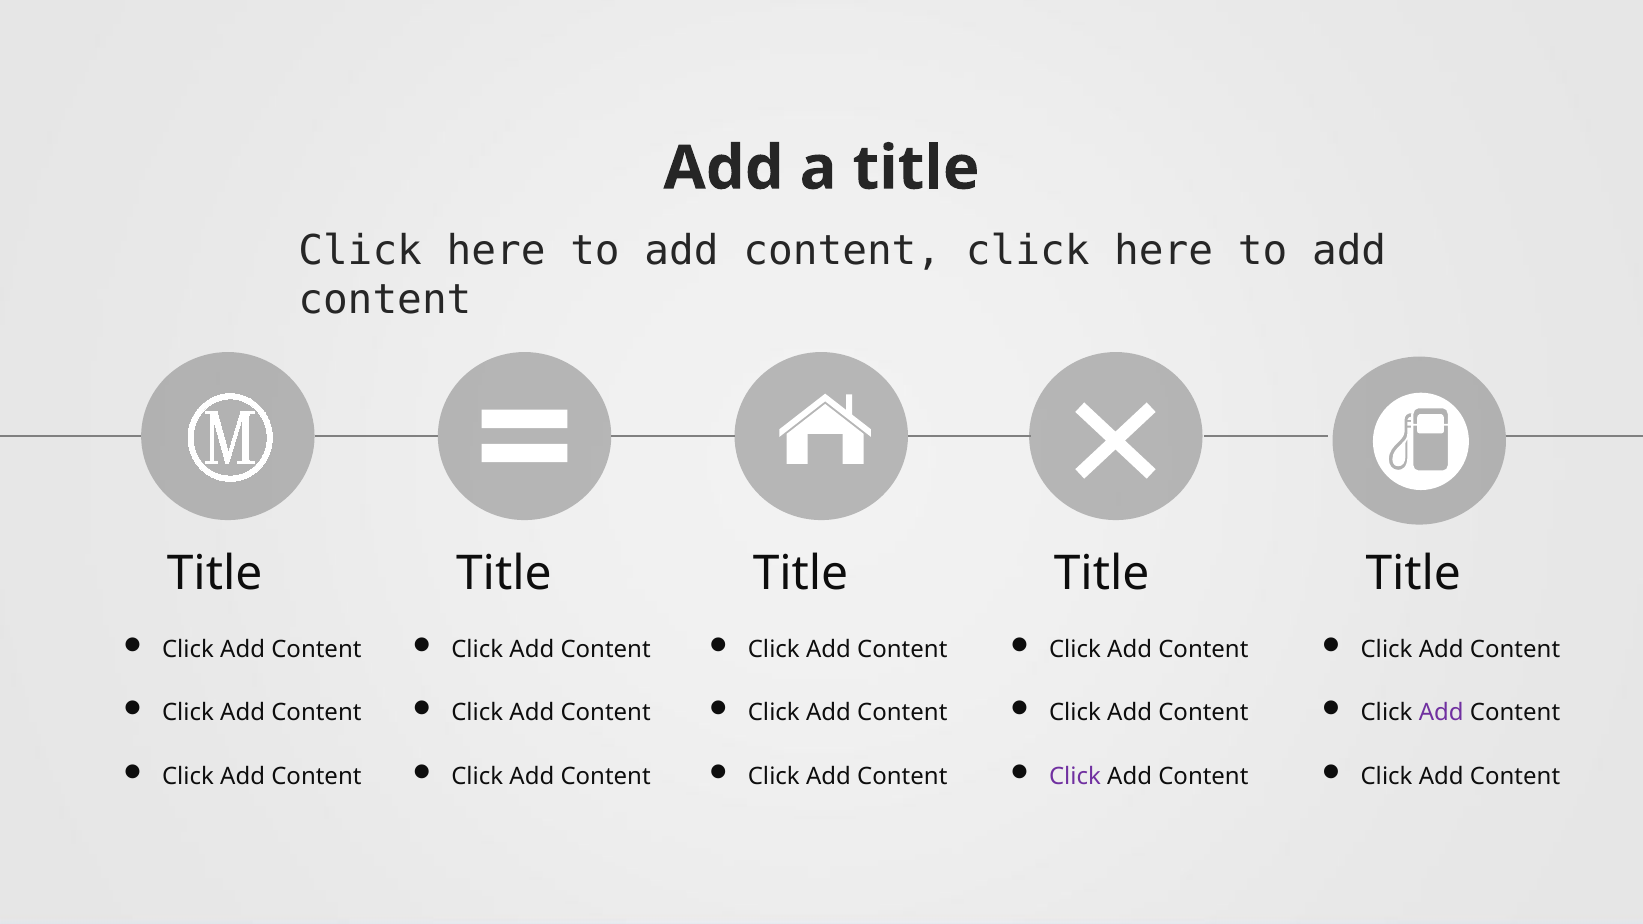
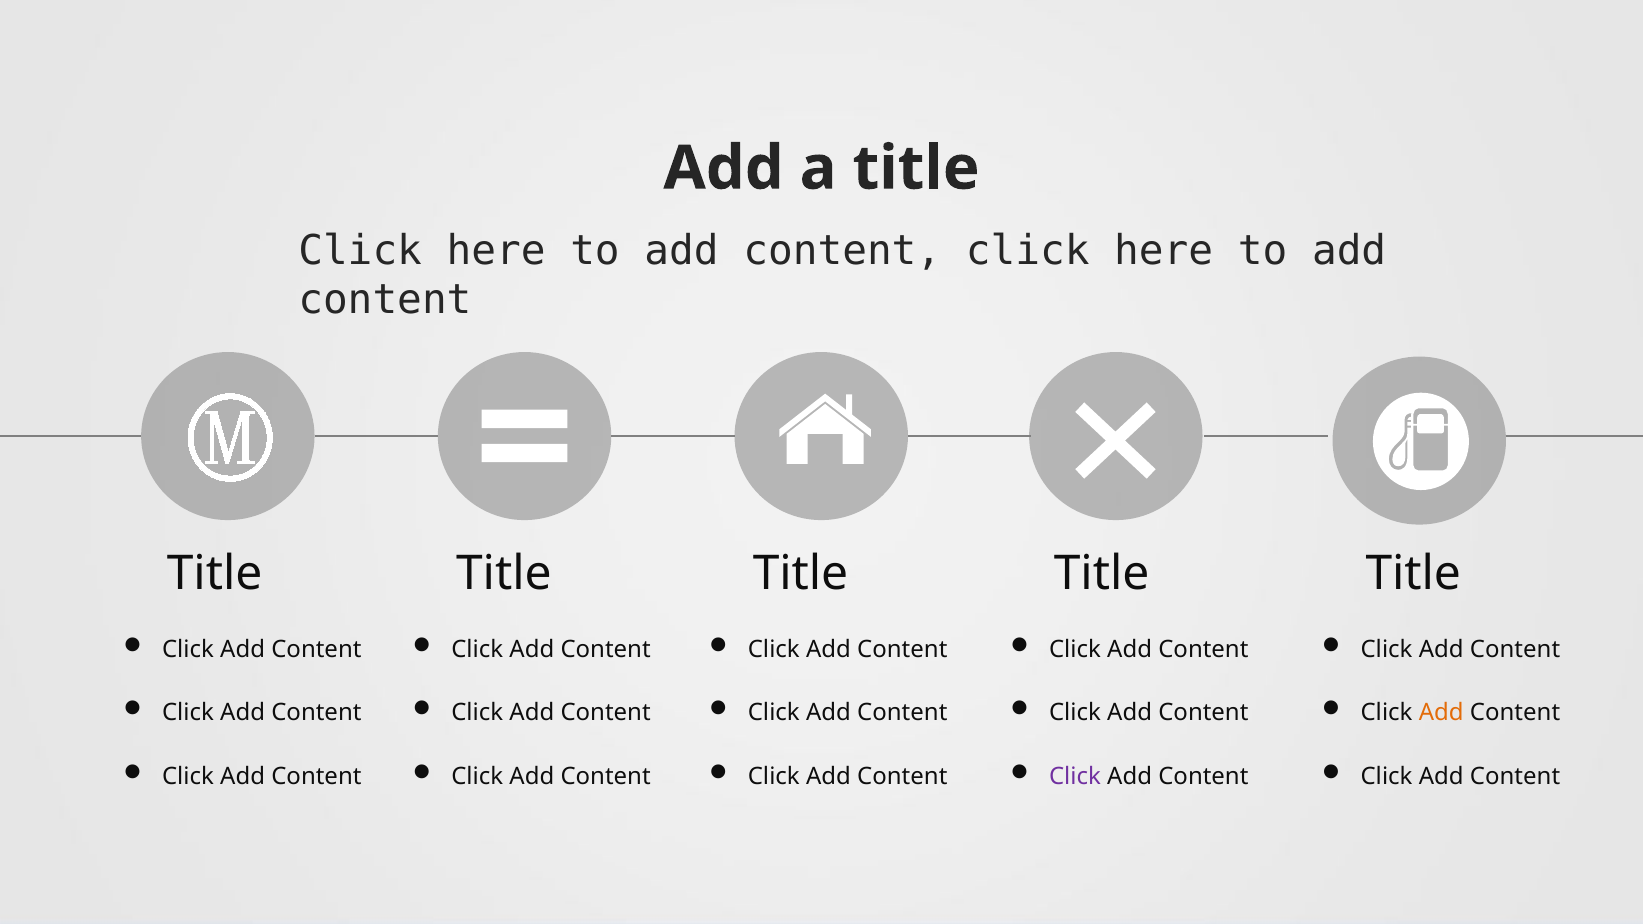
Add colour: purple -> orange (1441, 713)
